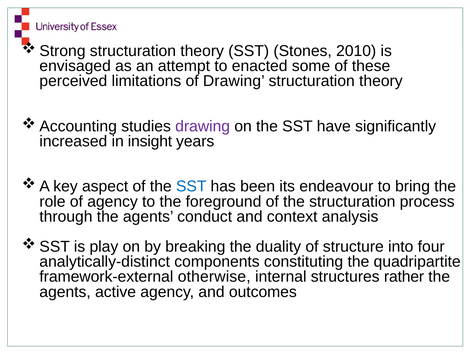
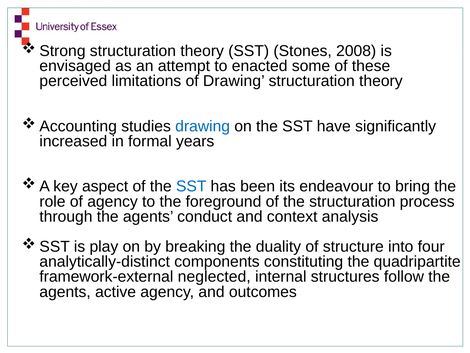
2010: 2010 -> 2008 (356, 51)
drawing colour: purple -> blue (203, 126)
insight: insight -> formal (150, 141)
otherwise: otherwise -> neglected (214, 276)
rather: rather -> follow (404, 276)
